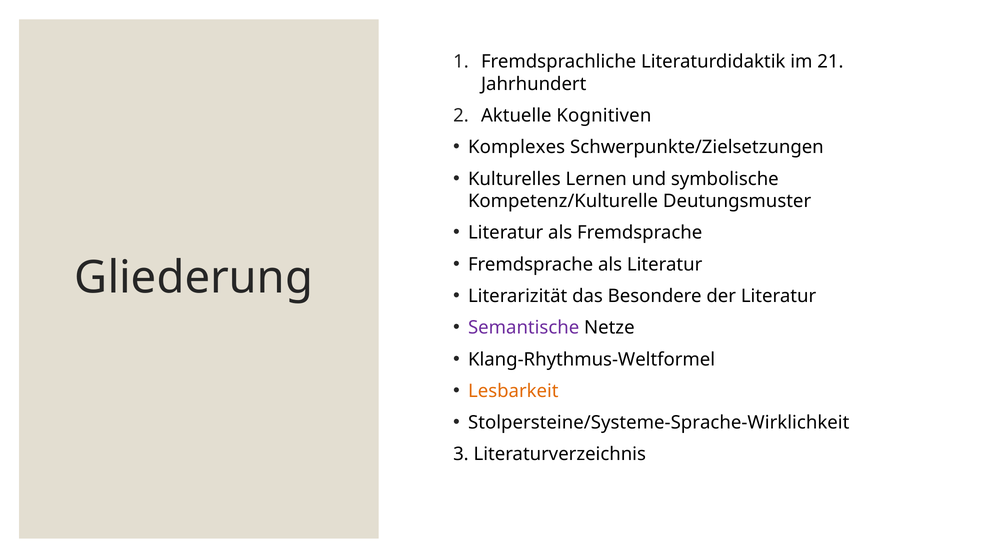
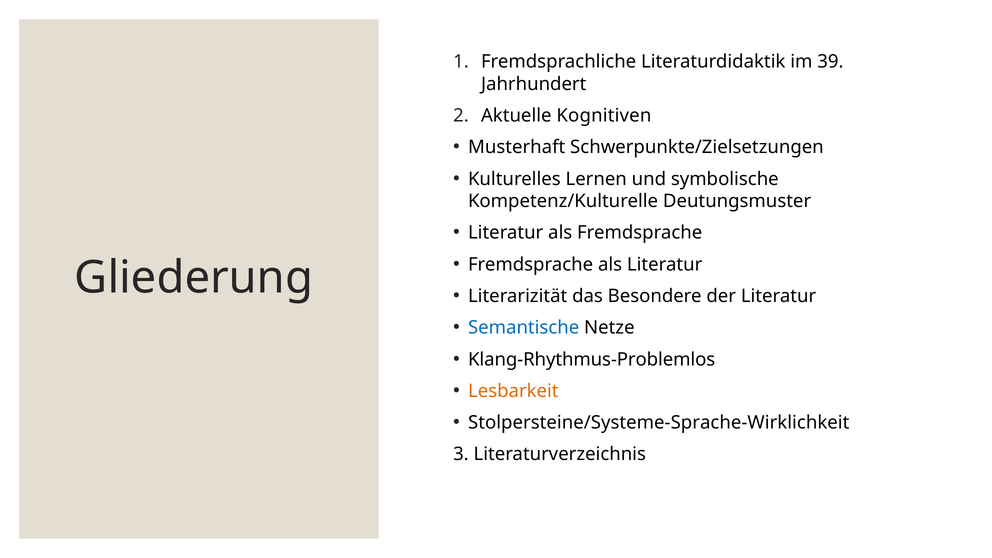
21: 21 -> 39 (830, 62)
Komplexes: Komplexes -> Musterhaft (517, 147)
Semantische colour: purple -> blue (524, 328)
Klang-Rhythmus-Weltformel: Klang-Rhythmus-Weltformel -> Klang-Rhythmus-Problemlos (592, 359)
